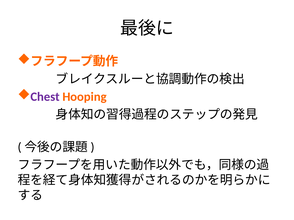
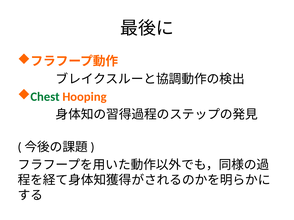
Chest colour: purple -> green (45, 97)
